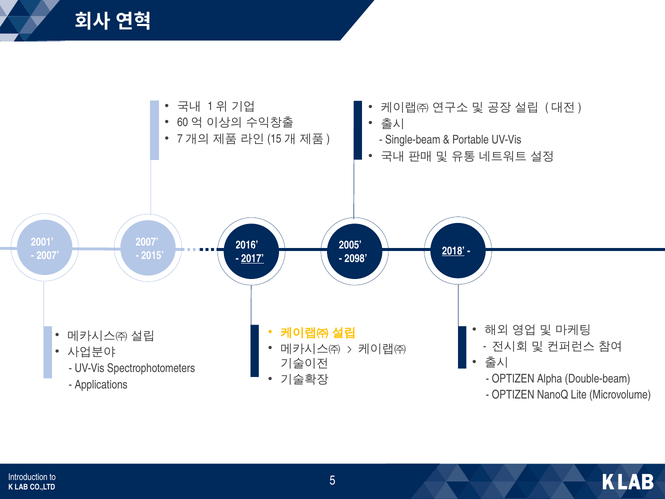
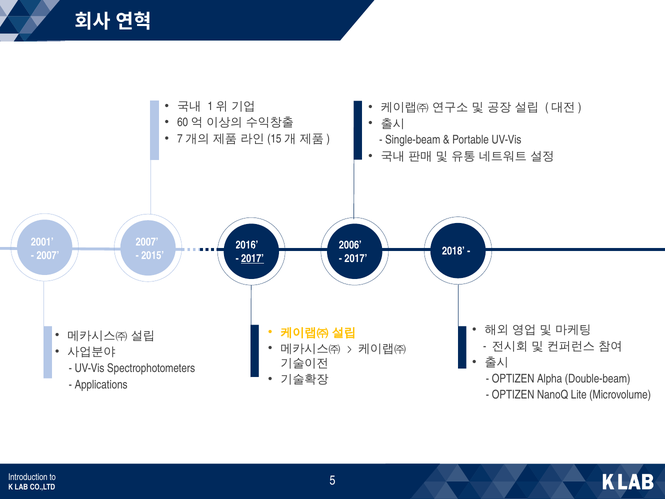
2005: 2005 -> 2006 (350, 245)
2018 underline: present -> none (453, 251)
2098: 2098 -> 2017 (356, 258)
